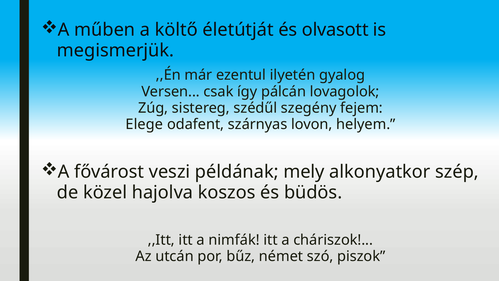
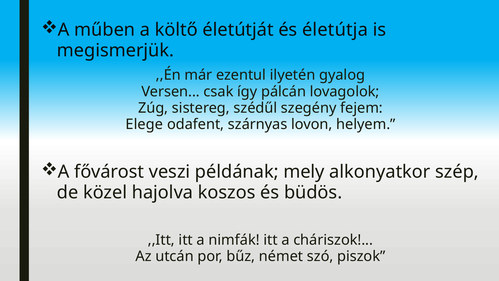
olvasott: olvasott -> életútja (335, 30)
